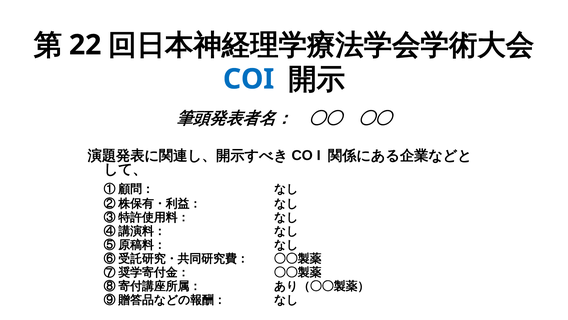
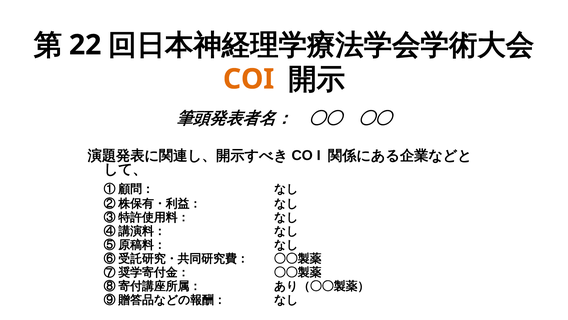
COI colour: blue -> orange (249, 79)
